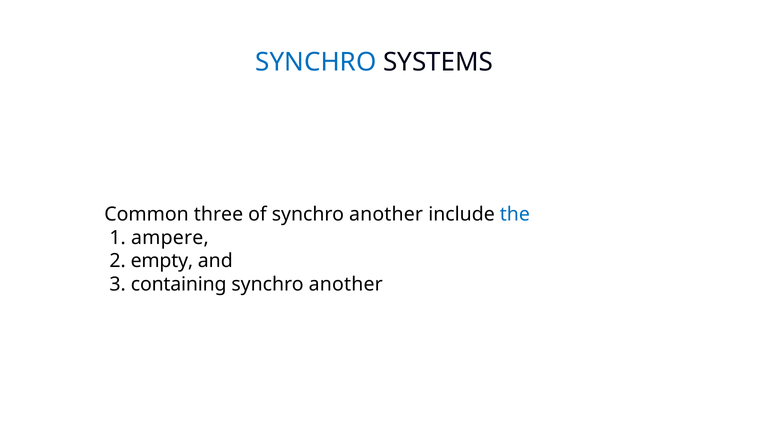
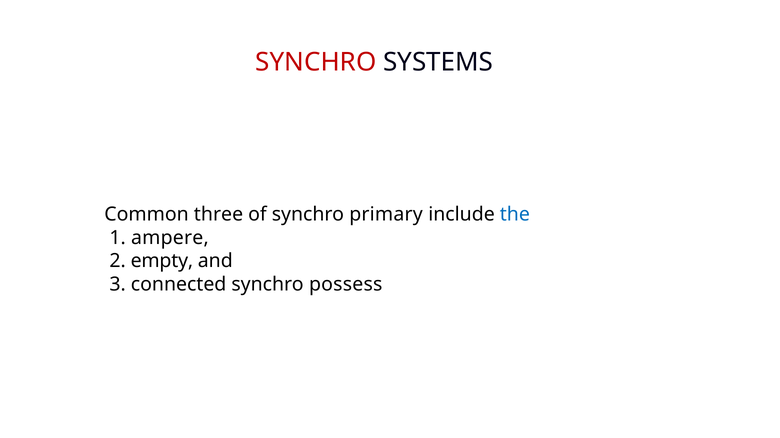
SYNCHRO colour: blue -> red (316, 62)
of synchro another: another -> primary (386, 215)
containing: containing -> connected (179, 285)
another: another -> possess (346, 285)
